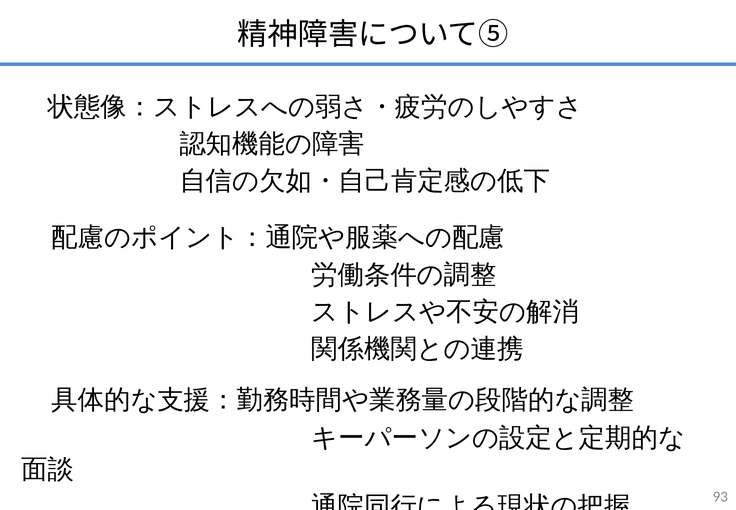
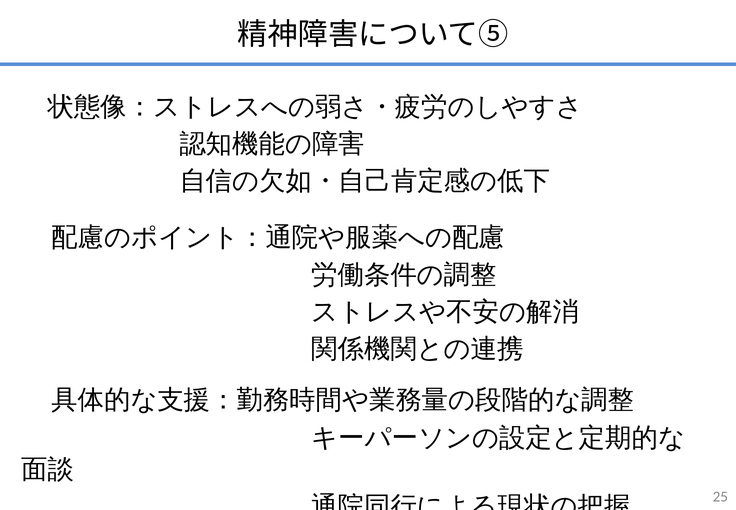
93: 93 -> 25 (720, 496)
